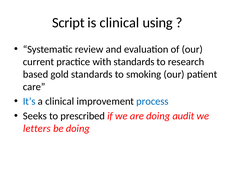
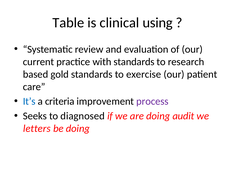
Script: Script -> Table (68, 23)
smoking: smoking -> exercise (144, 74)
a clinical: clinical -> criteria (60, 102)
process colour: blue -> purple (152, 102)
prescribed: prescribed -> diagnosed (83, 116)
